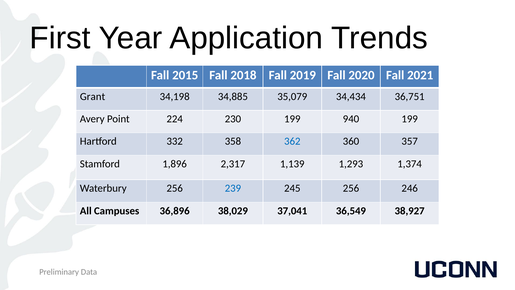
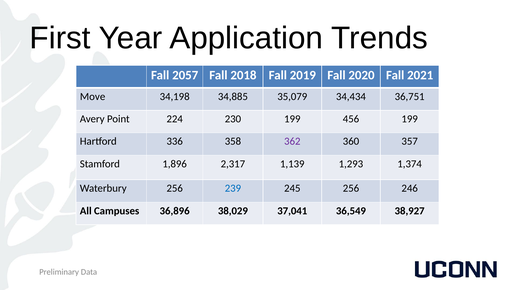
2015: 2015 -> 2057 (185, 75)
Grant: Grant -> Move (93, 96)
940: 940 -> 456 (351, 119)
332: 332 -> 336 (175, 141)
362 colour: blue -> purple (292, 141)
